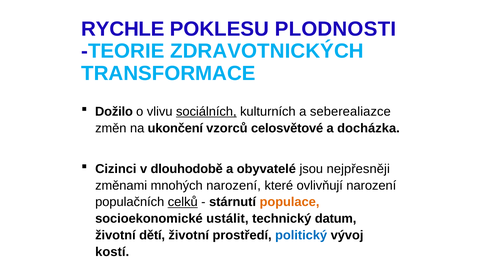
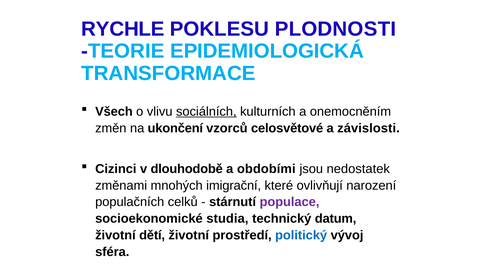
ZDRAVOTNICKÝCH: ZDRAVOTNICKÝCH -> EPIDEMIOLOGICKÁ (267, 51)
Dožilo: Dožilo -> Všech (114, 112)
seberealiazce: seberealiazce -> onemocněním (350, 112)
docházka: docházka -> závislosti (368, 128)
obyvatelé: obyvatelé -> obdobími (266, 169)
nejpřesněji: nejpřesněji -> nedostatek (358, 169)
mnohých narození: narození -> imigrační (234, 186)
celků underline: present -> none (183, 202)
populace colour: orange -> purple (290, 202)
ustálit: ustálit -> studia (227, 219)
kostí: kostí -> sféra (112, 252)
